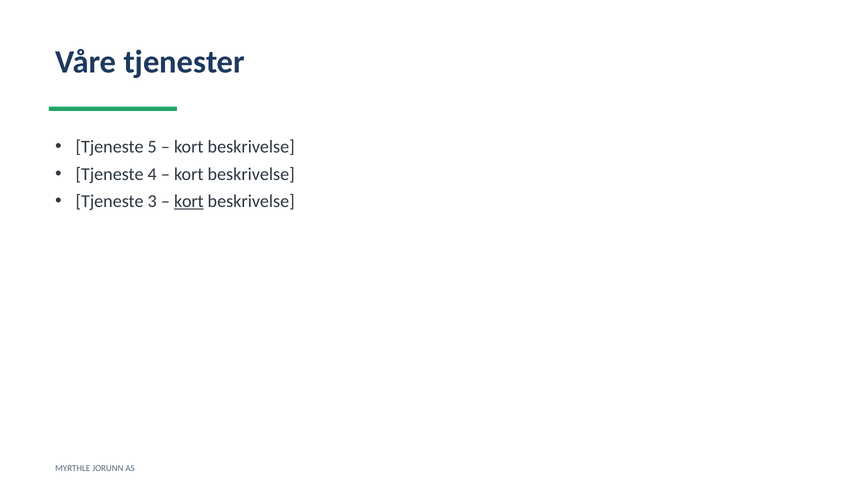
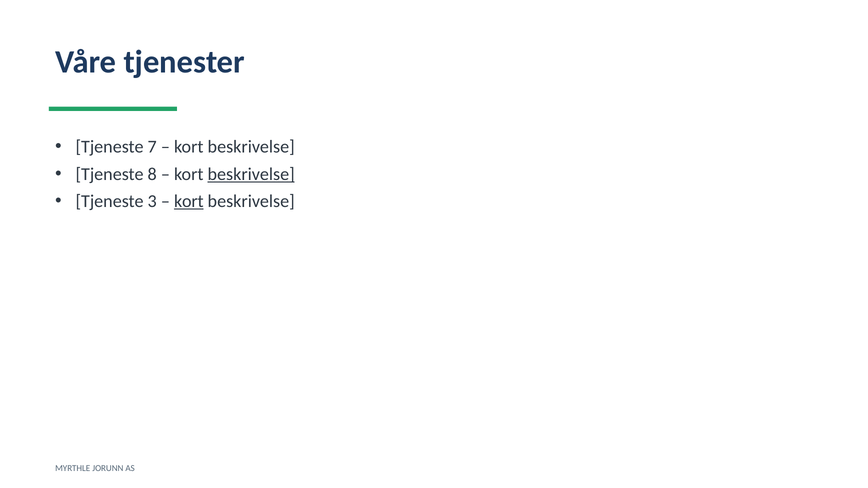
5: 5 -> 7 (152, 147)
4: 4 -> 8 (152, 174)
beskrivelse underline: none -> present (251, 174)
